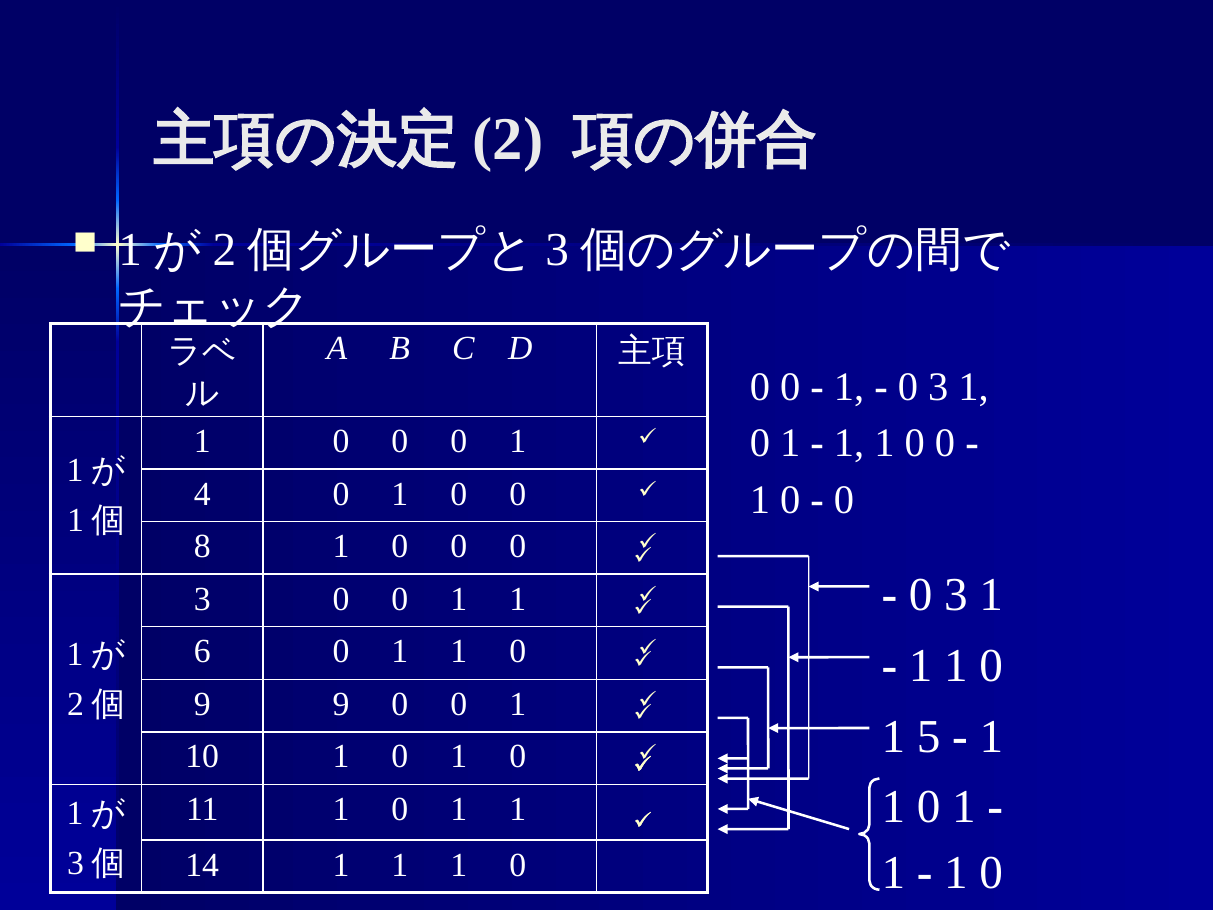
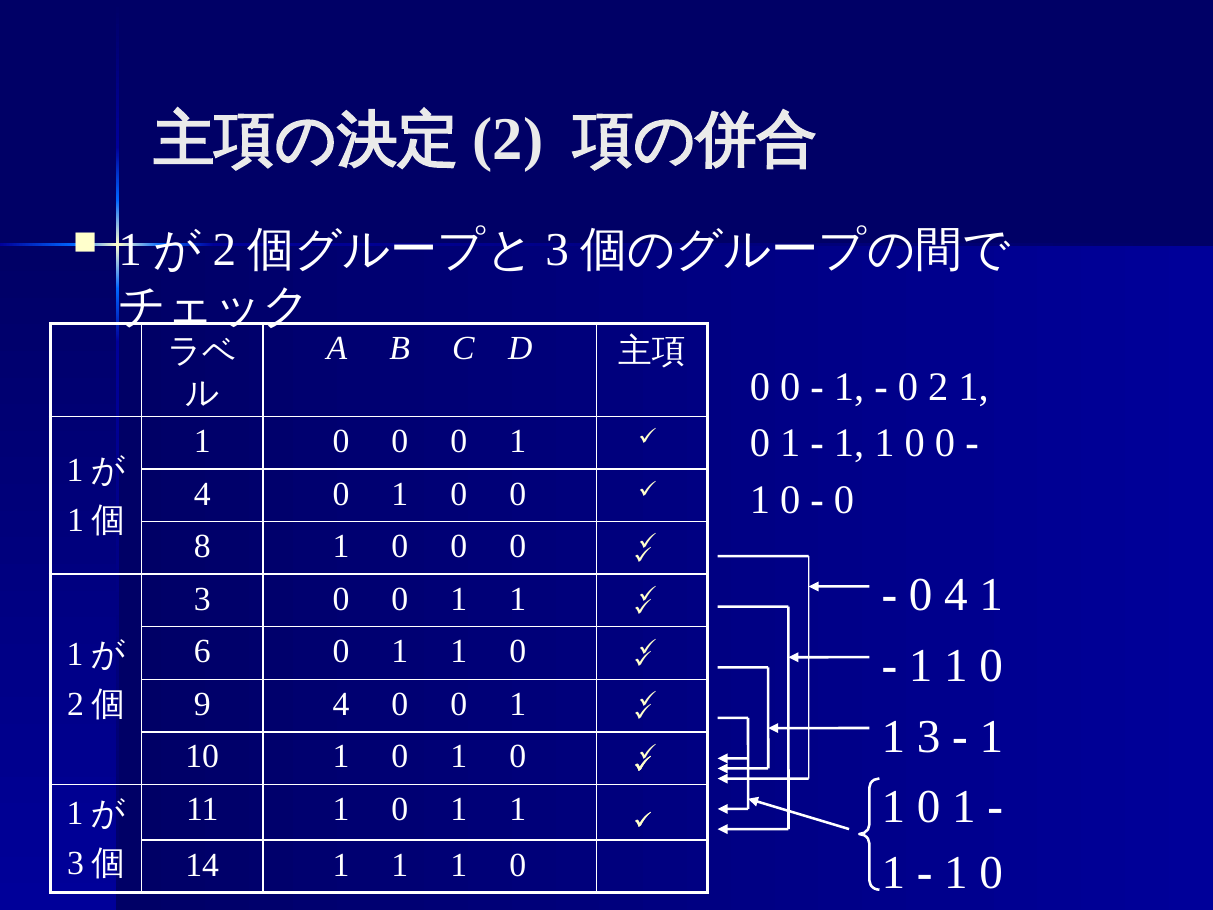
3: 3 -> 2 (938, 387)
3: 3 -> 4 (956, 595)
9 9: 9 -> 4 (341, 704)
1 5: 5 -> 3 (929, 736)
